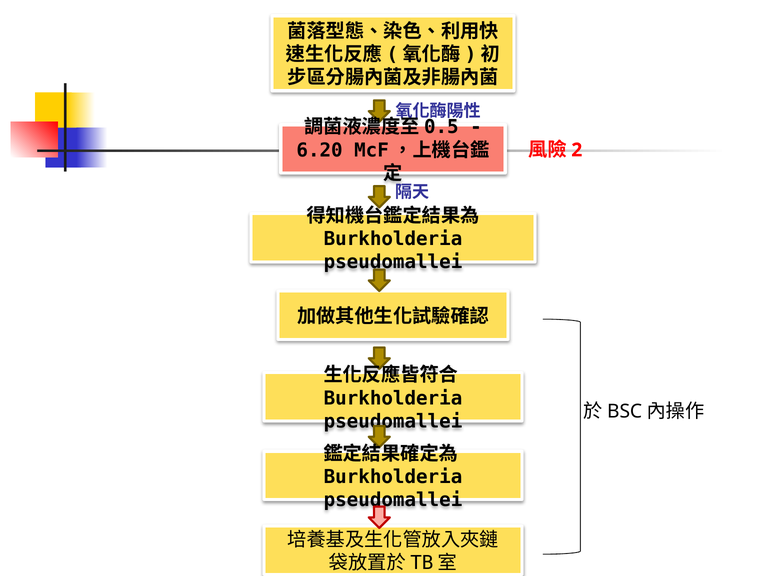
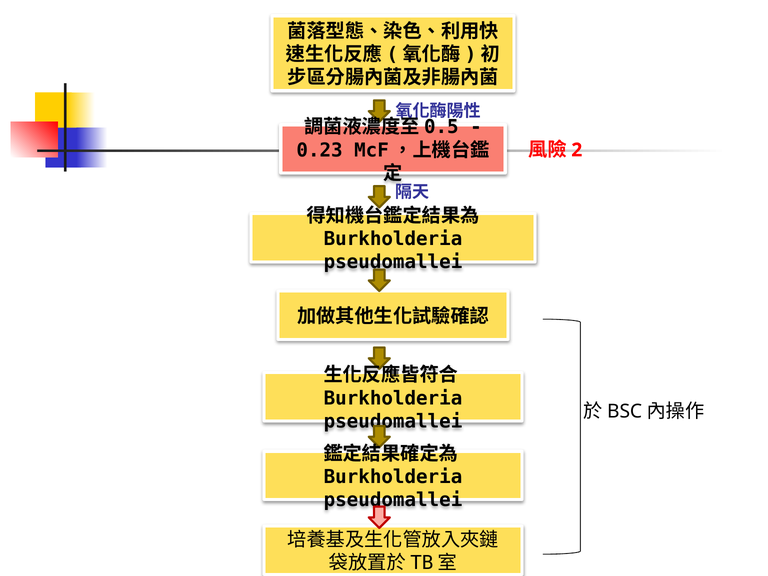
6.20: 6.20 -> 0.23 (320, 150)
